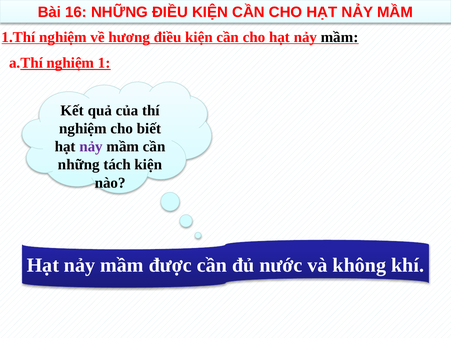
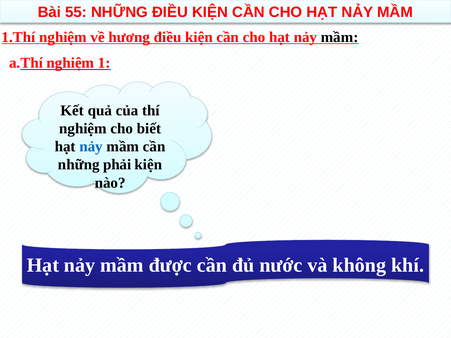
16: 16 -> 55 (76, 12)
nảy colour: purple -> blue (91, 147)
tách: tách -> phải (117, 165)
